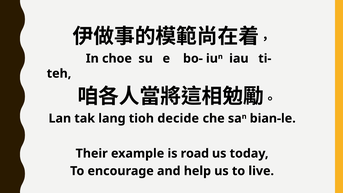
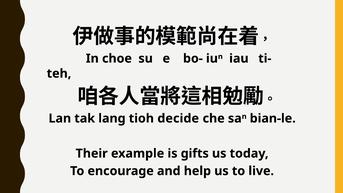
road: road -> gifts (195, 153)
